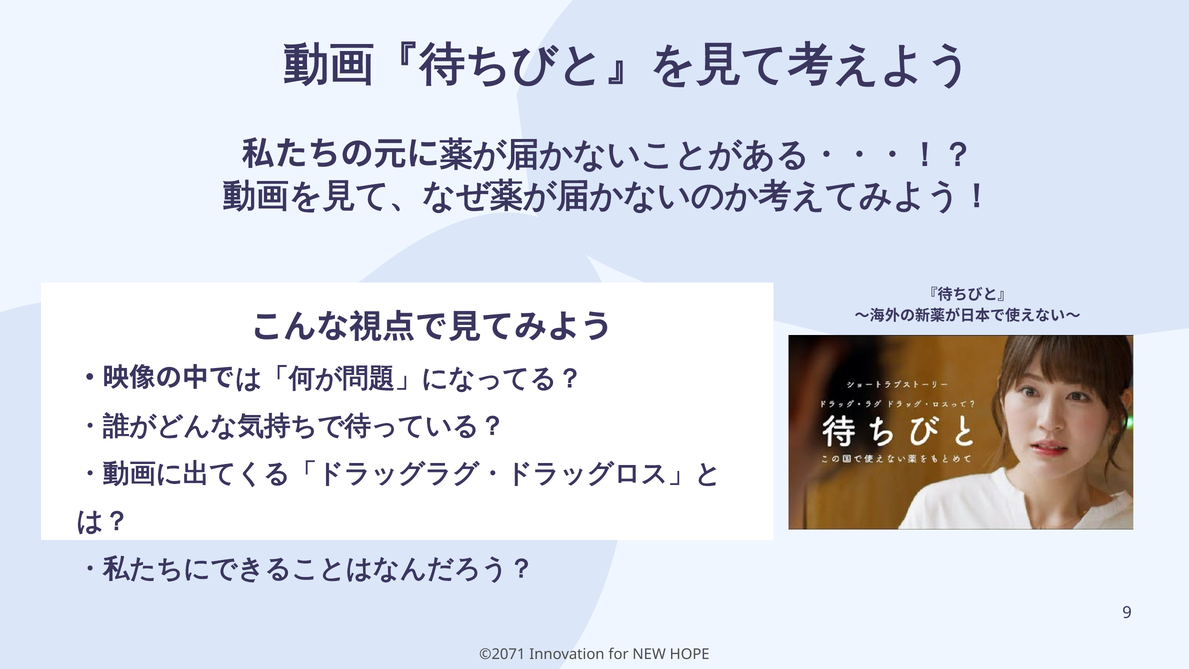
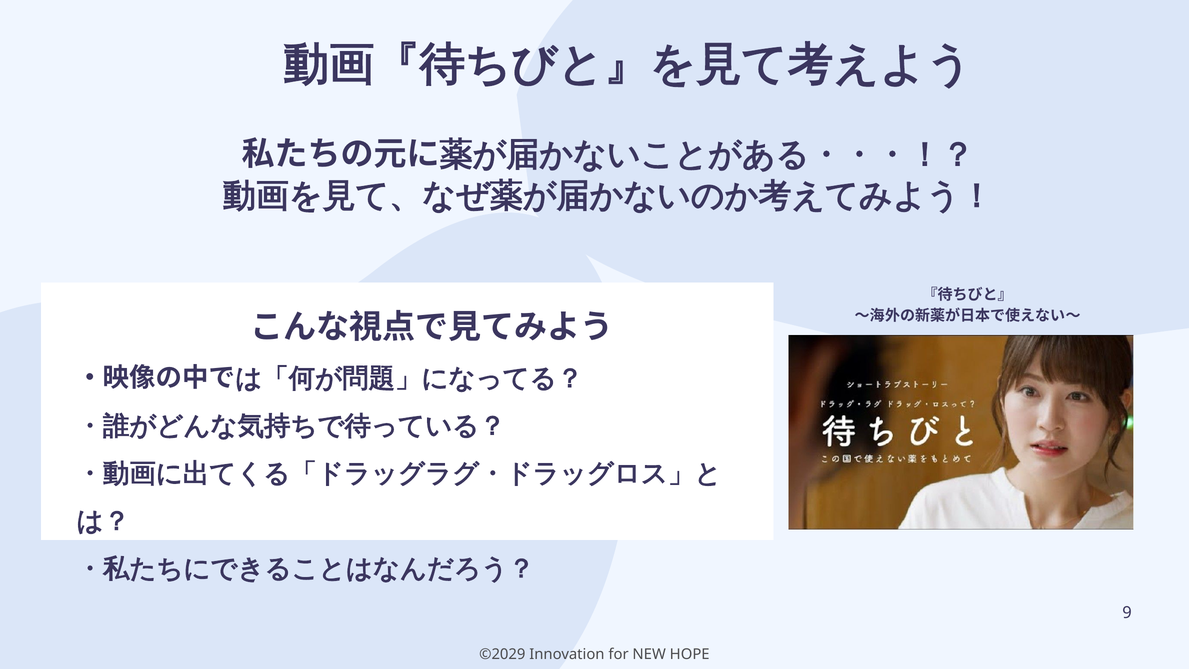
©2071: ©2071 -> ©2029 (502, 654)
